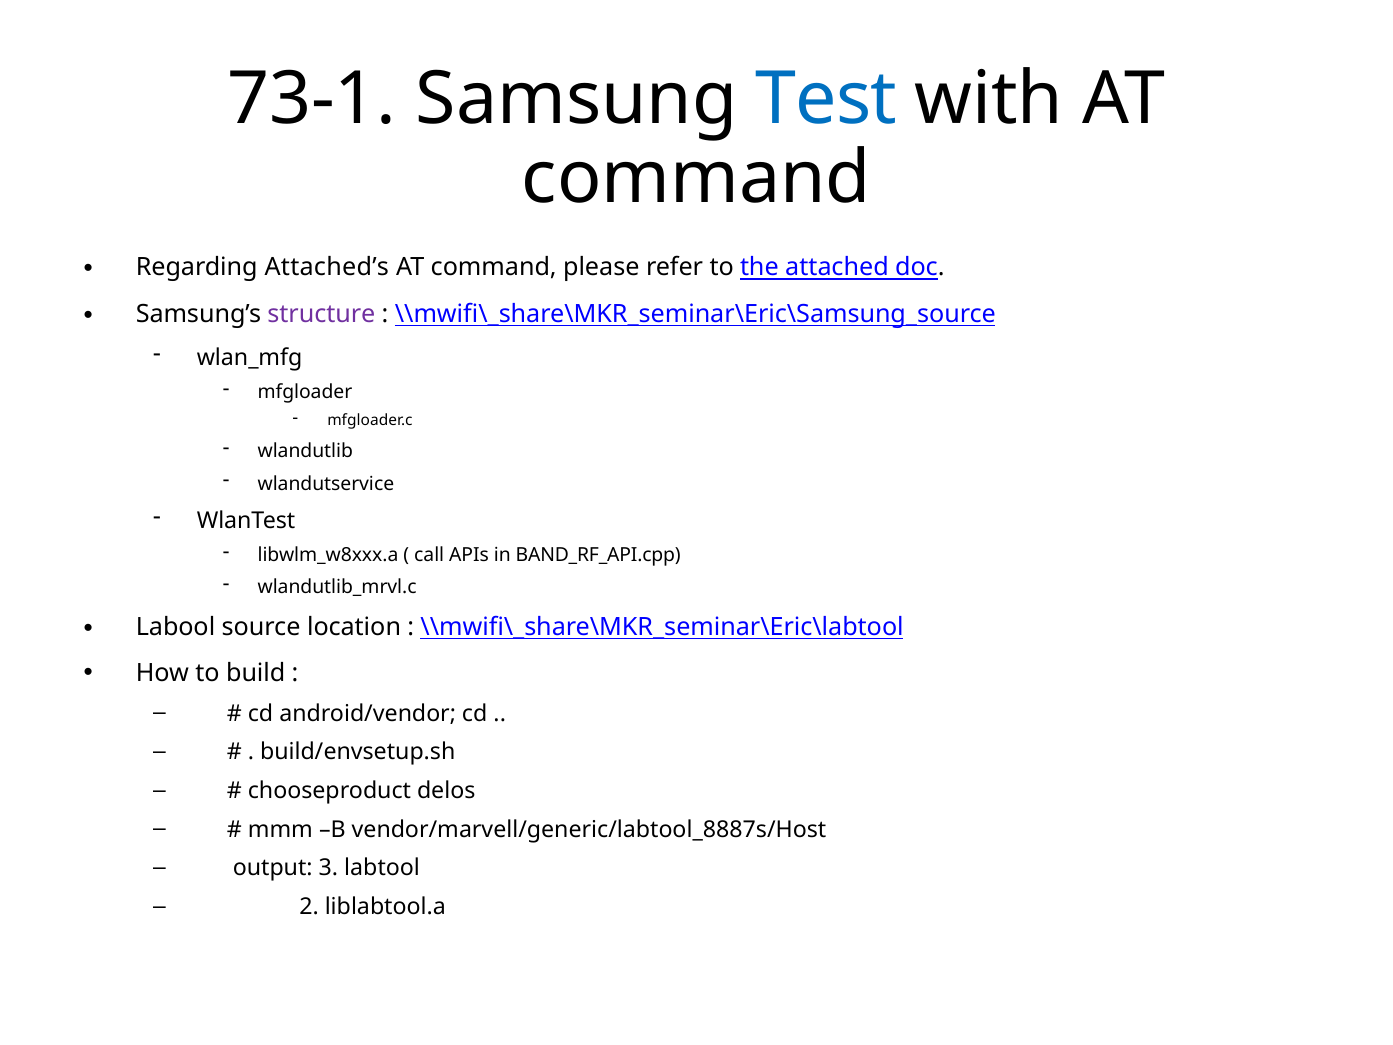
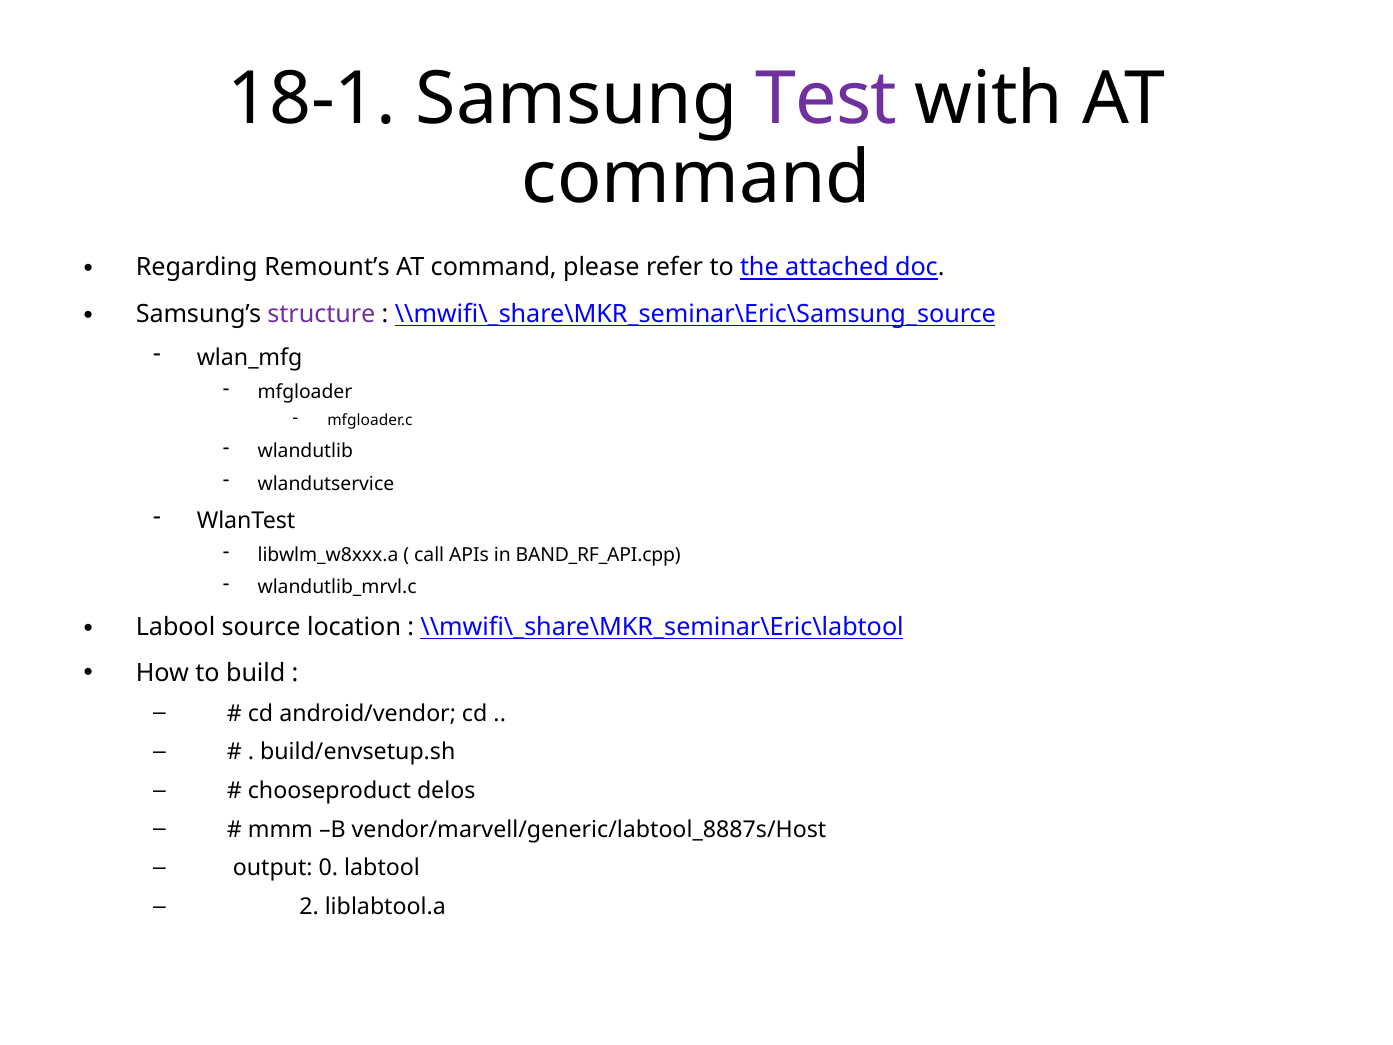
73-1: 73-1 -> 18-1 (312, 99)
Test colour: blue -> purple (826, 99)
Attached’s: Attached’s -> Remount’s (327, 268)
3: 3 -> 0 (328, 868)
